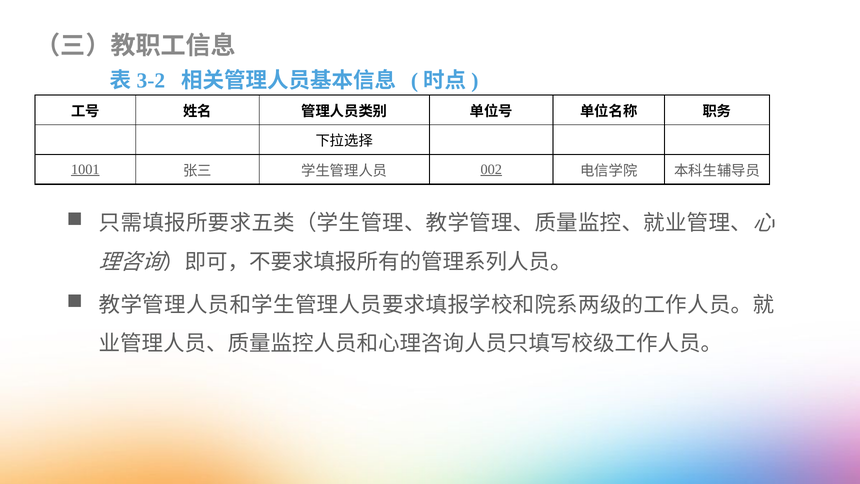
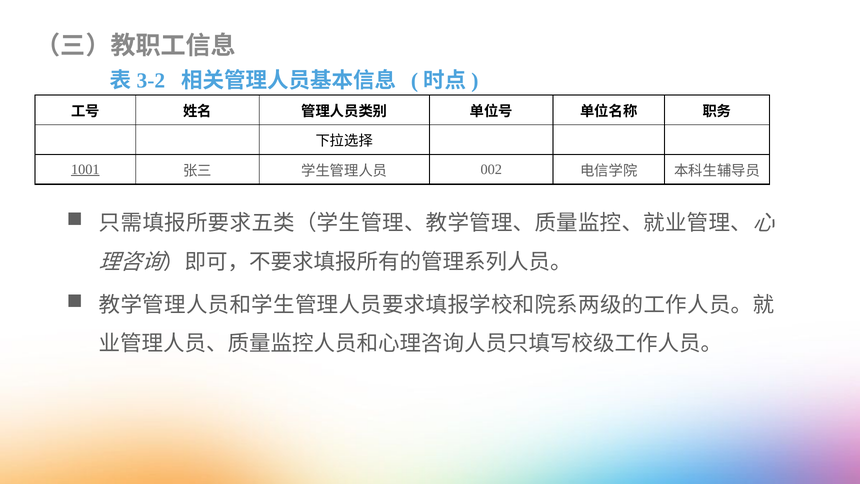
002 underline: present -> none (491, 169)
